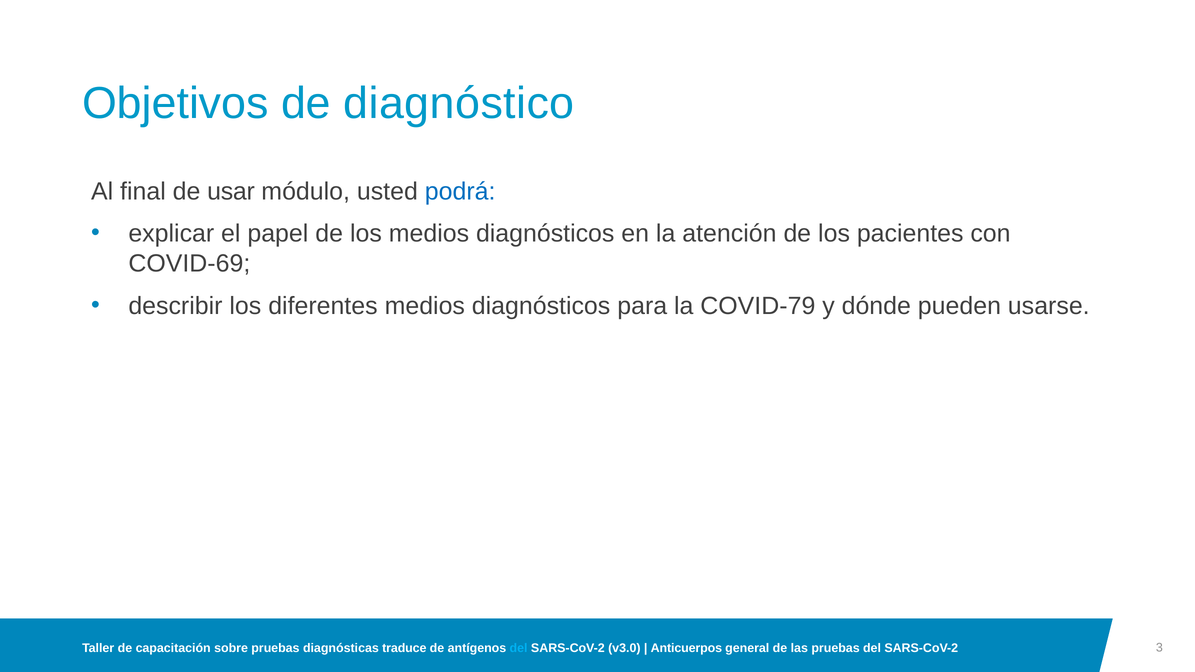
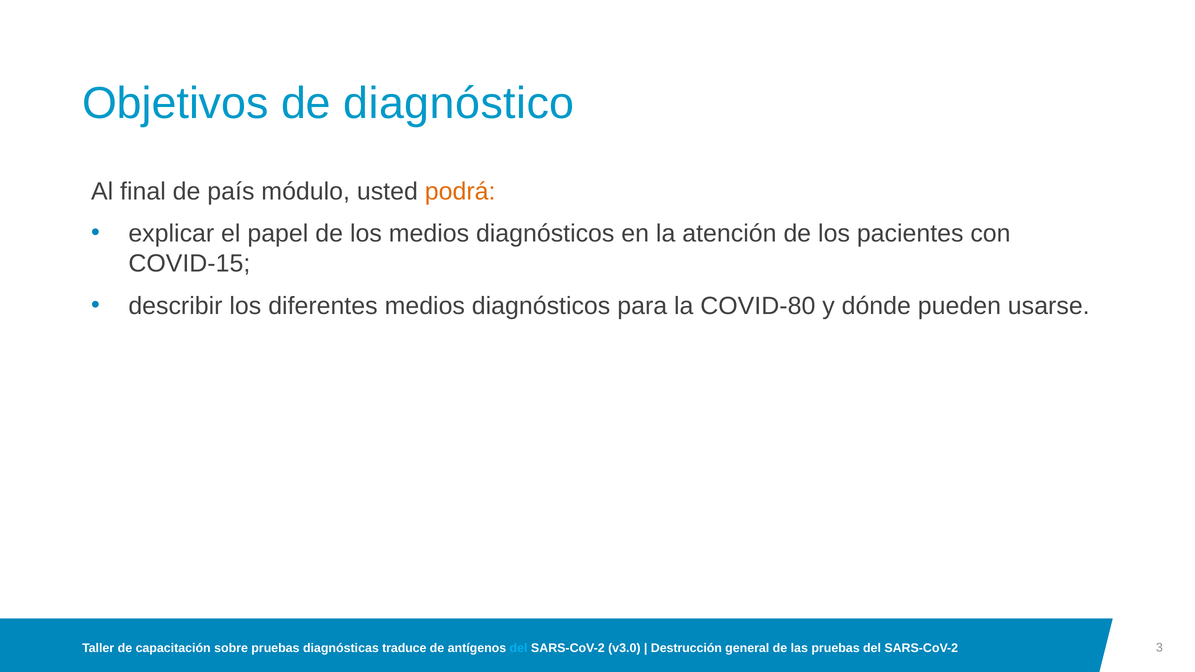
usar: usar -> país (231, 191)
podrá colour: blue -> orange (460, 191)
COVID-69: COVID-69 -> COVID-15 (189, 264)
COVID-79: COVID-79 -> COVID-80 (758, 306)
Anticuerpos: Anticuerpos -> Destrucción (686, 648)
